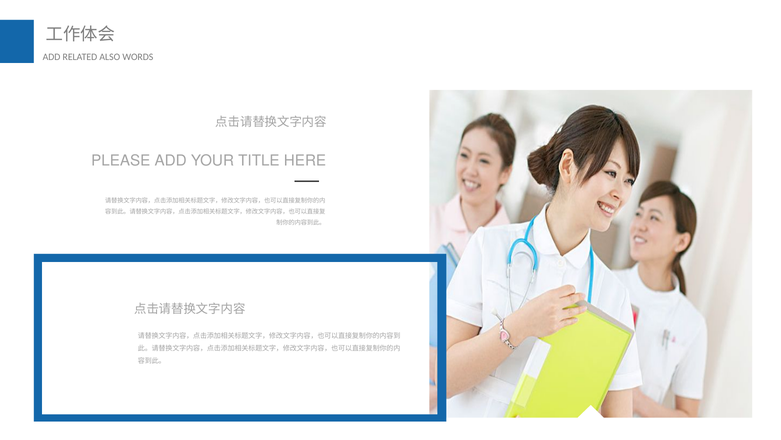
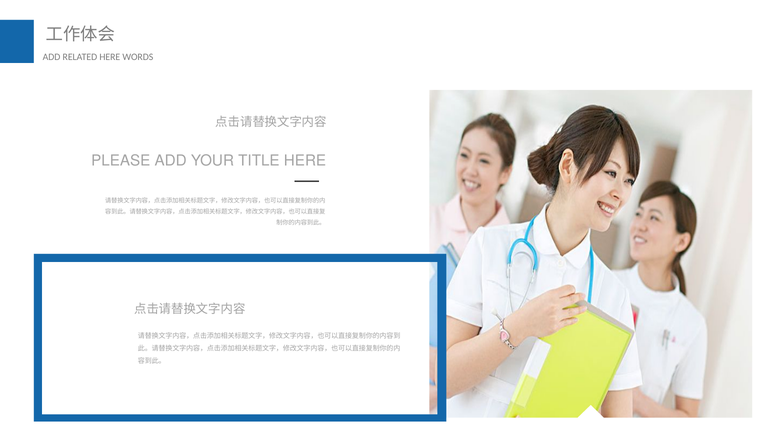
ALSO: ALSO -> HERE (110, 57)
